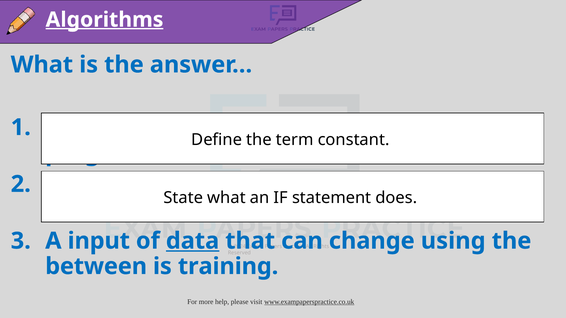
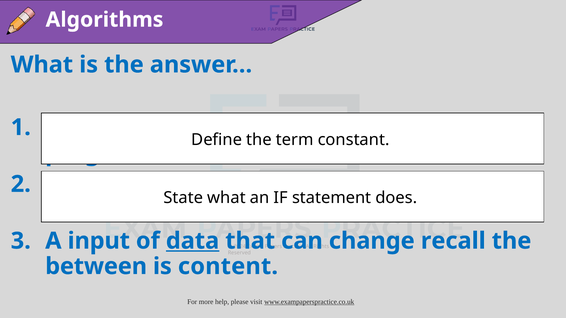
Algorithms underline: present -> none (105, 20)
using: using -> recall (453, 241)
training: training -> content (228, 267)
